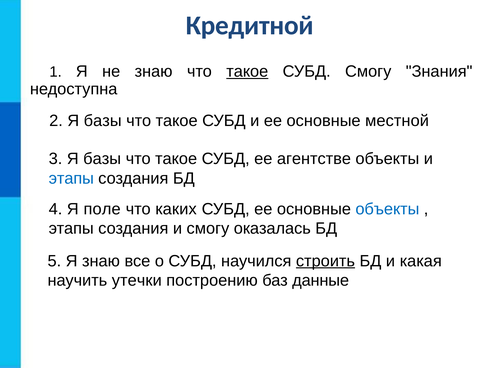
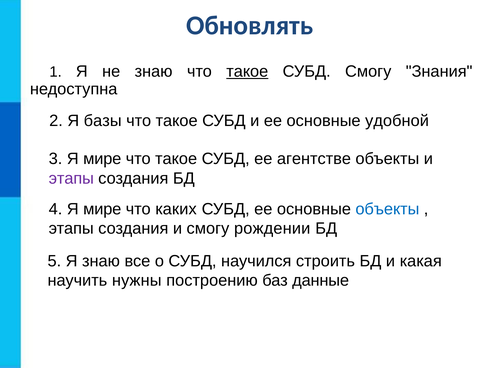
Кредитной: Кредитной -> Обновлять (250, 25)
местной: местной -> удобной (397, 121)
3 Я базы: базы -> мире (102, 159)
этапы colour: blue -> purple (71, 178)
4 Я поле: поле -> мире (102, 209)
оказалась: оказалась -> рождении (272, 229)
строить underline: present -> none (325, 261)
утечки: утечки -> нужны (137, 281)
